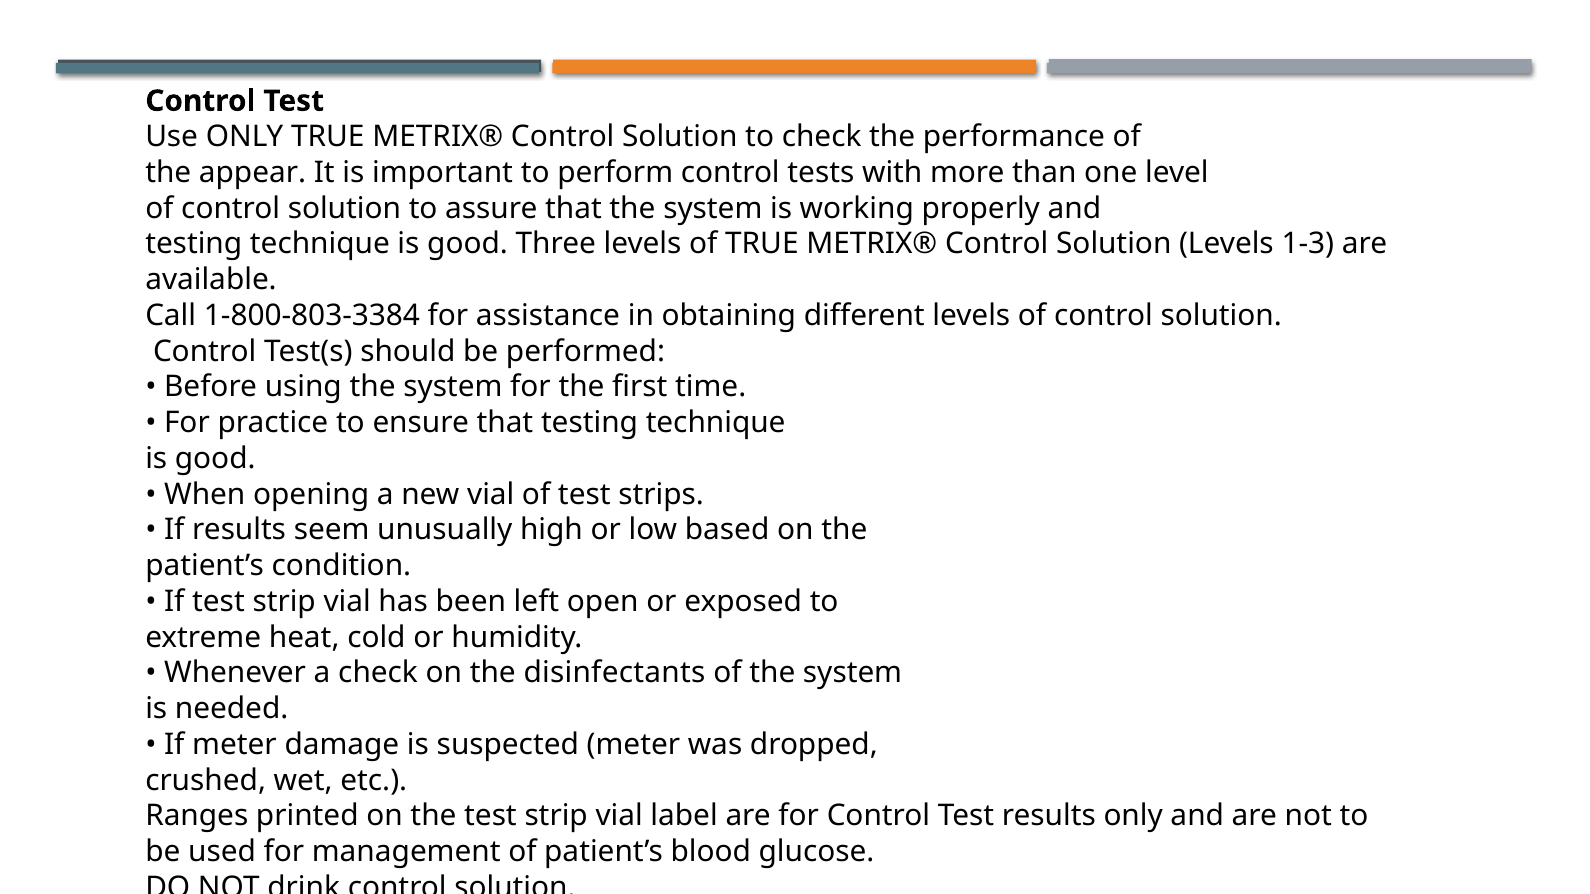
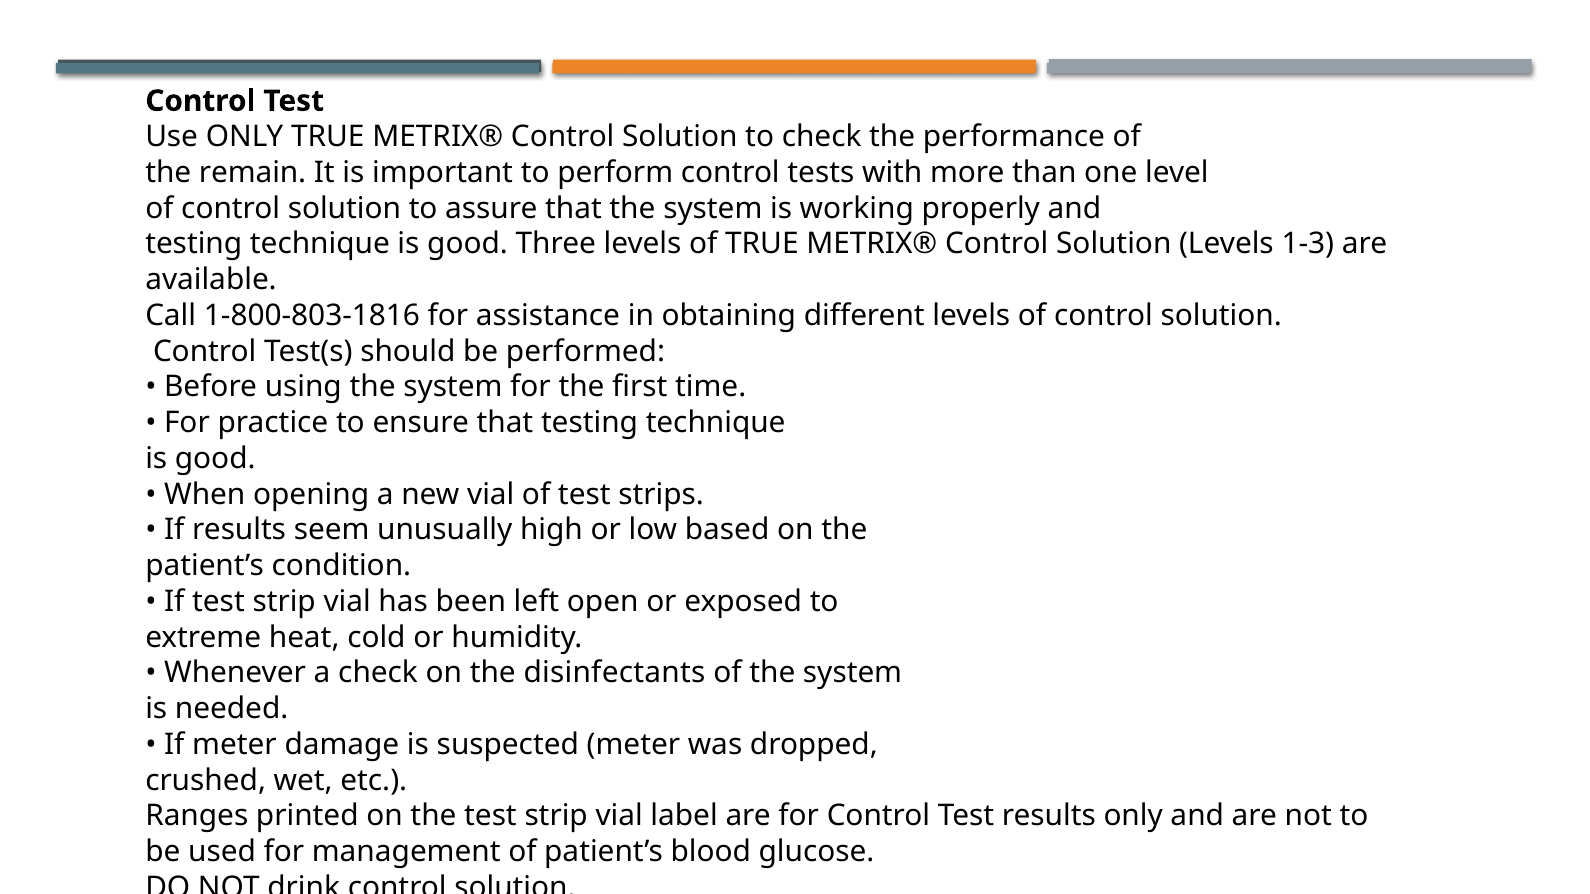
appear: appear -> remain (253, 173)
1-800-803-3384: 1-800-803-3384 -> 1-800-803-1816 (312, 316)
